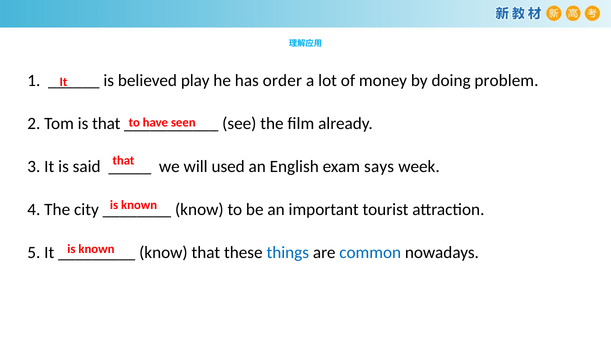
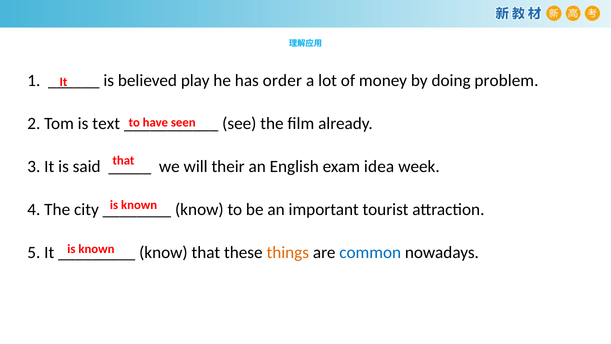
is that: that -> text (106, 123)
used: used -> their (228, 166)
says: says -> idea (379, 166)
things colour: blue -> orange (288, 252)
